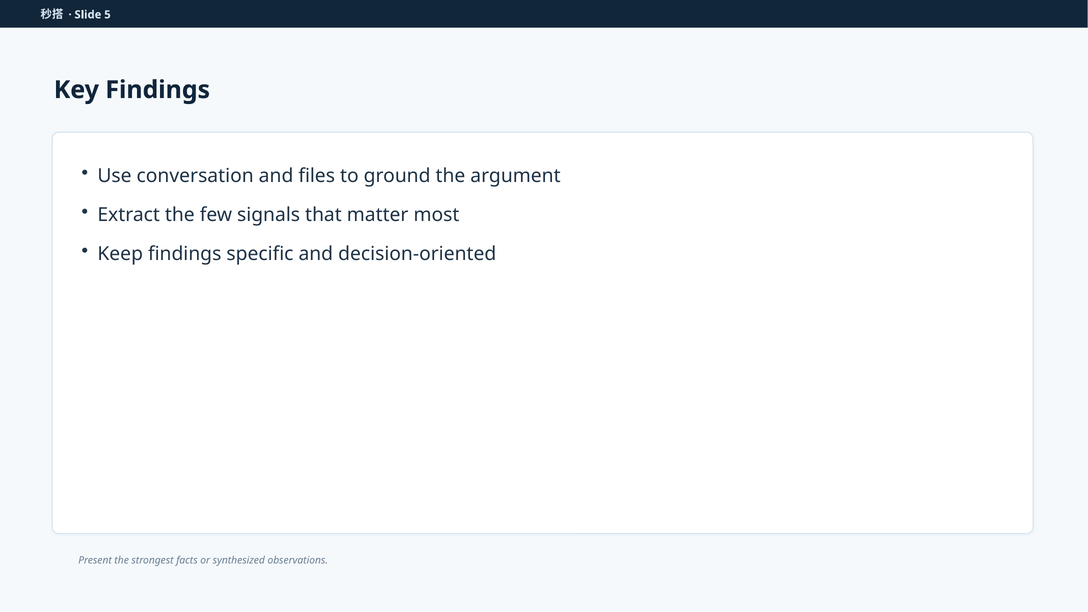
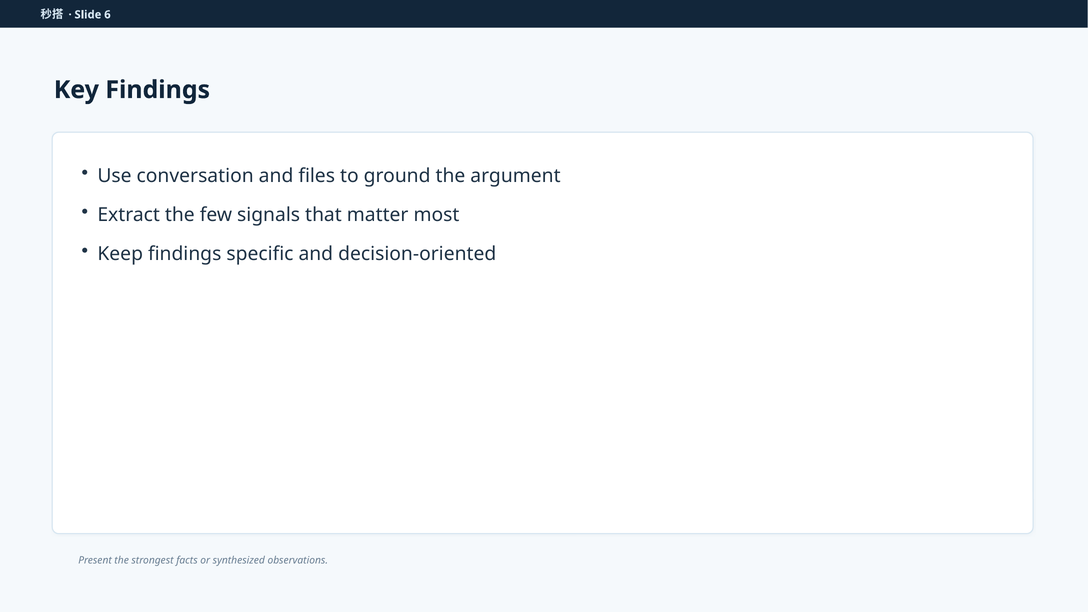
5: 5 -> 6 (107, 15)
